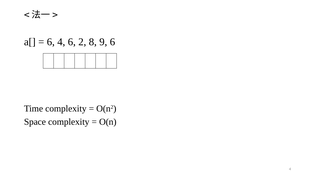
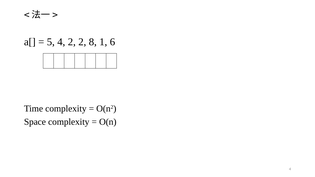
6: 6 -> 5 (51, 42)
4 6: 6 -> 2 (72, 42)
9: 9 -> 1 (103, 42)
